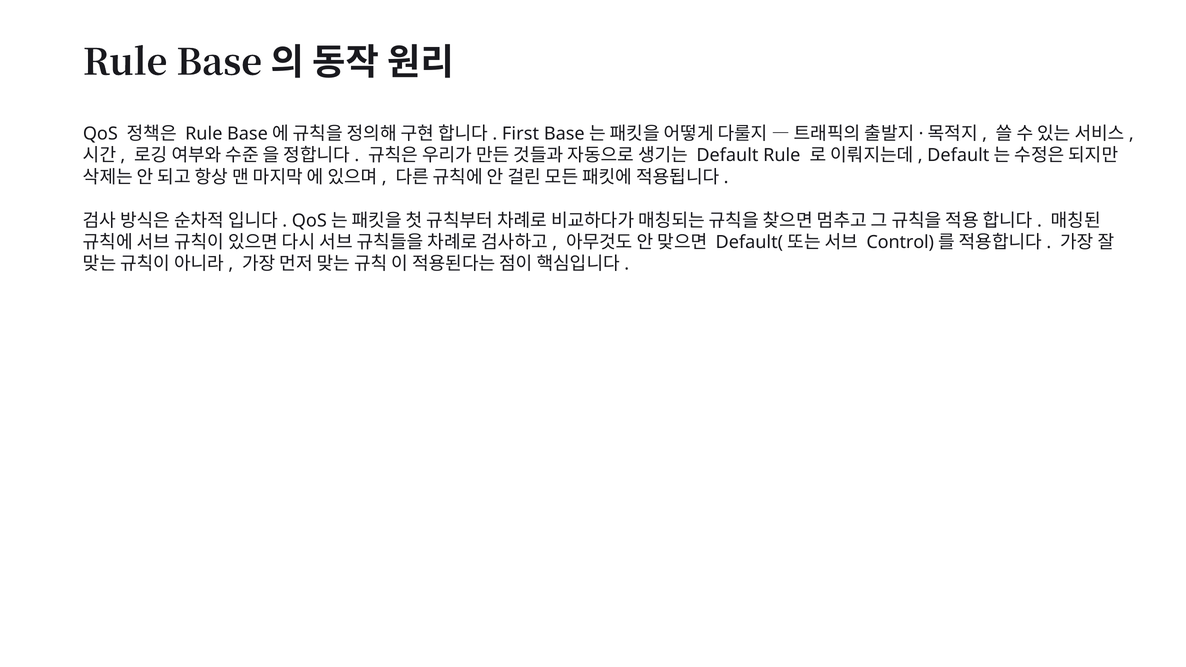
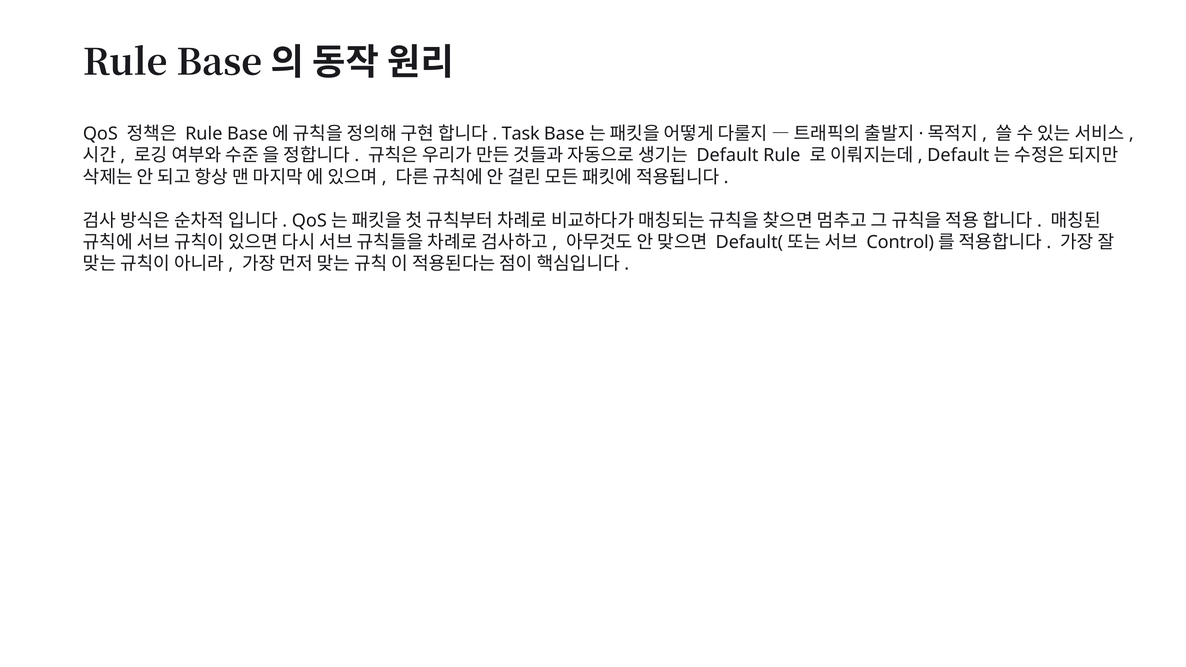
First: First -> Task (521, 134)
